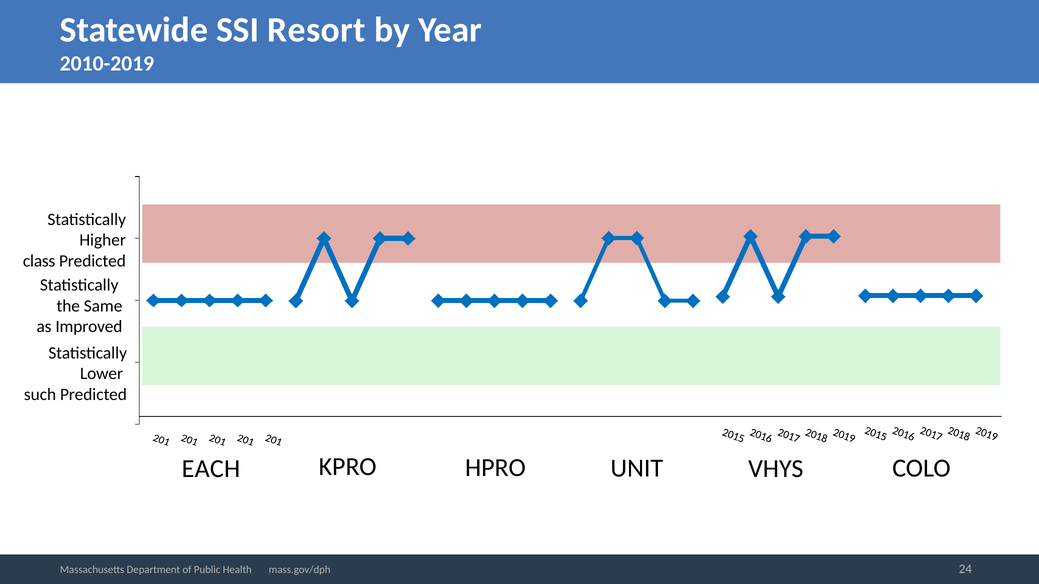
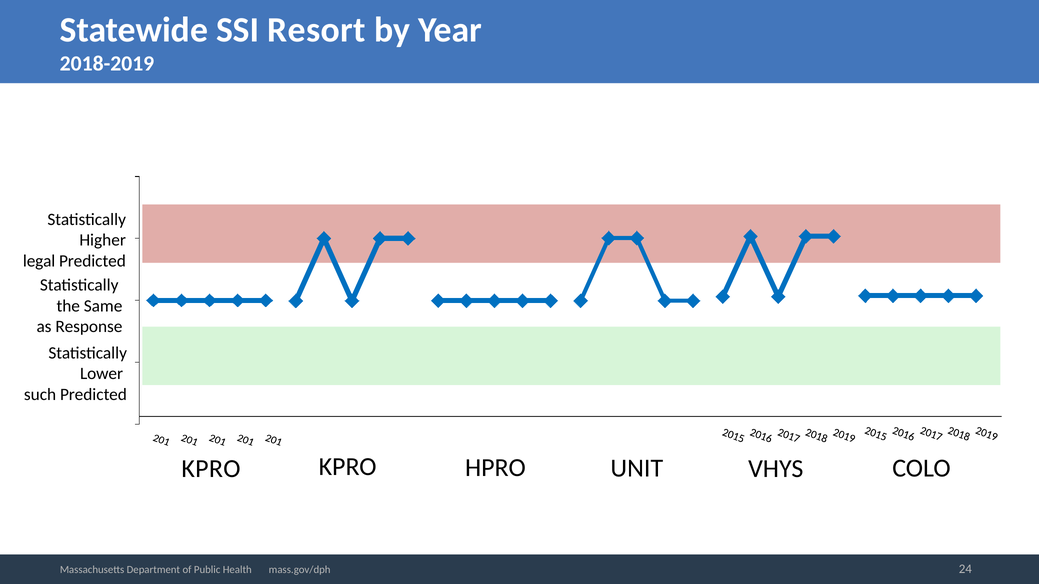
2010-2019: 2010-2019 -> 2018-2019 (107, 64)
class: class -> legal (39, 261)
Improved: Improved -> Response (89, 327)
EACH: EACH -> KPRO (211, 469)
